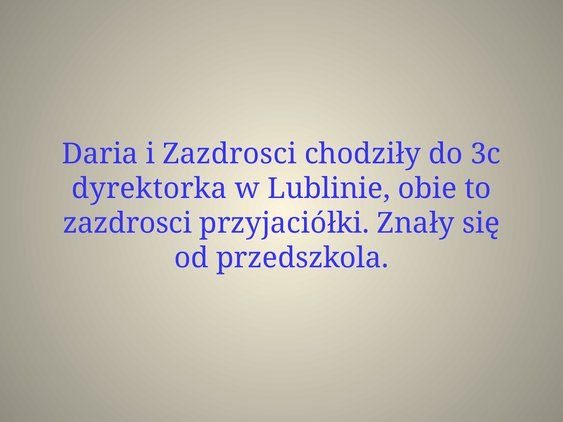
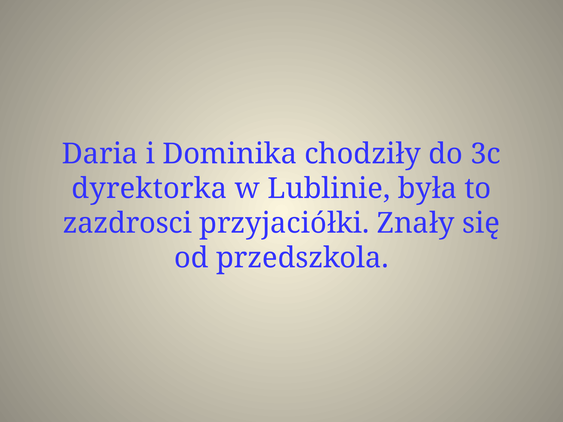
i Zazdrosci: Zazdrosci -> Dominika (230, 154)
obie: obie -> była (427, 189)
